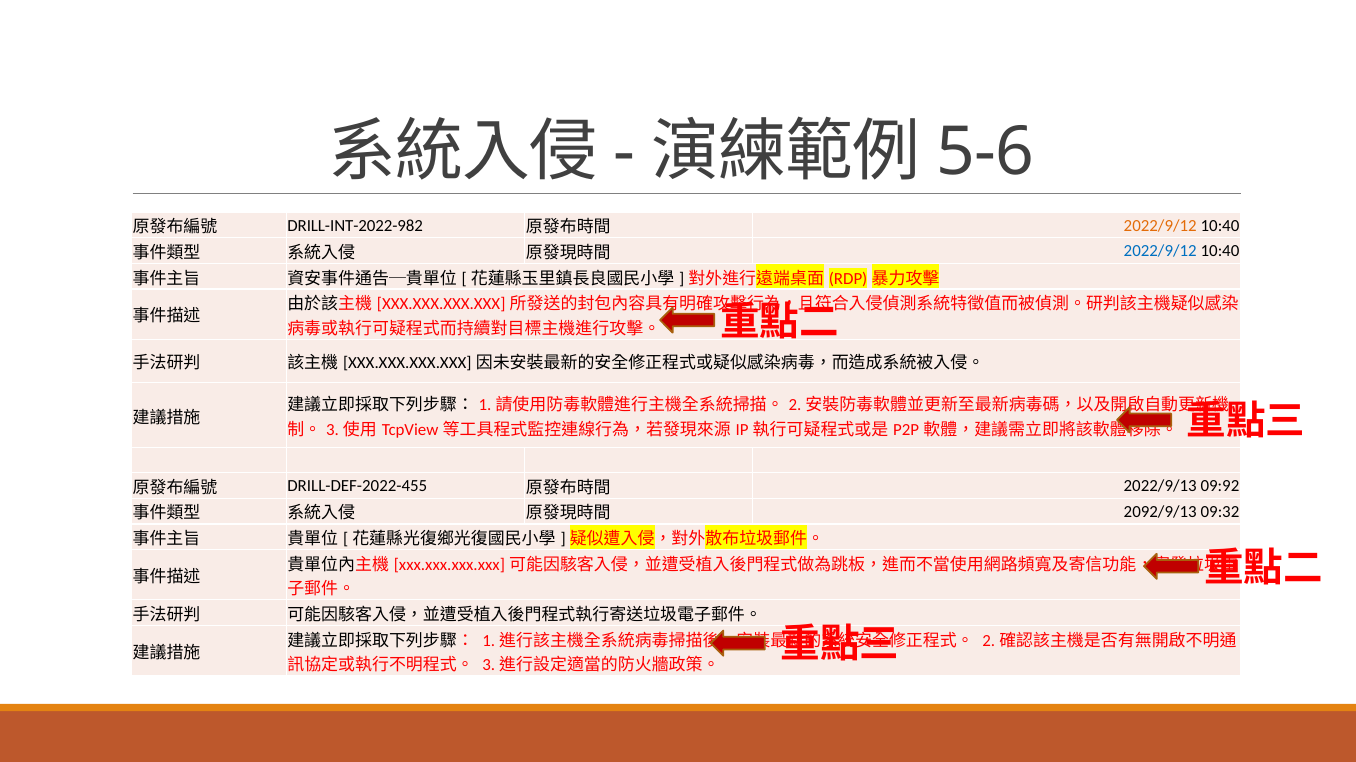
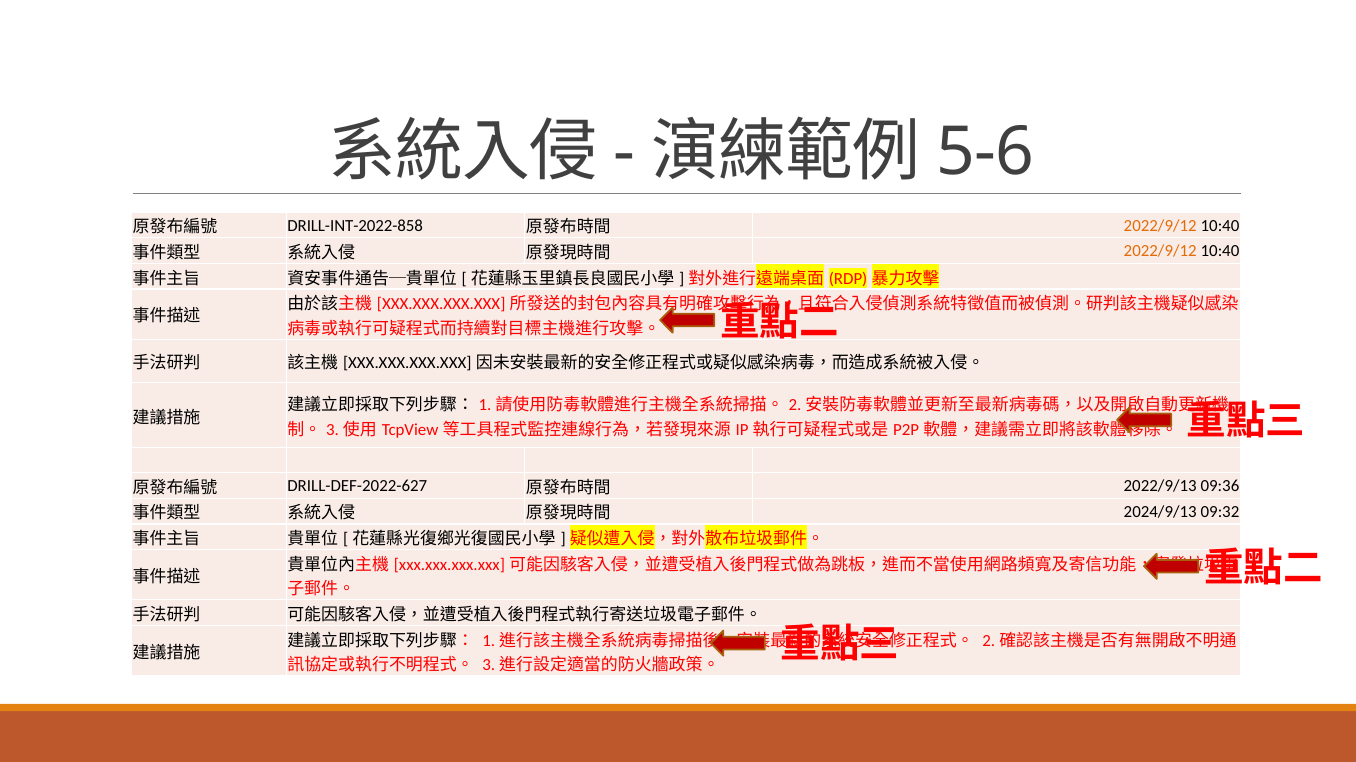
DRILL-INT-2022-982: DRILL-INT-2022-982 -> DRILL-INT-2022-858 (355, 226)
2022/9/12 colour: blue -> orange (1160, 251)
DRILL-DEF-2022-455: DRILL-DEF-2022-455 -> DRILL-DEF-2022-627 (357, 487)
09:92: 09:92 -> 09:36 (1220, 487)
2092/9/13: 2092/9/13 -> 2024/9/13 (1160, 512)
